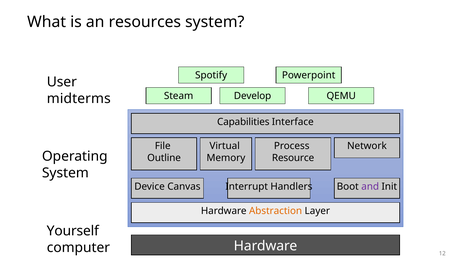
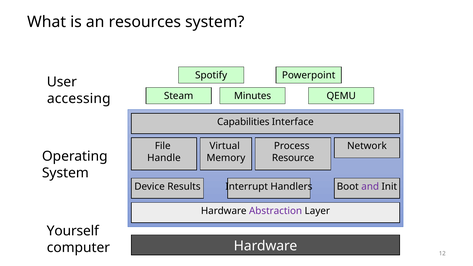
Develop: Develop -> Minutes (253, 96)
midterms: midterms -> accessing (79, 98)
Outline: Outline -> Handle (164, 158)
Canvas: Canvas -> Results (184, 187)
Abstraction colour: orange -> purple (276, 211)
